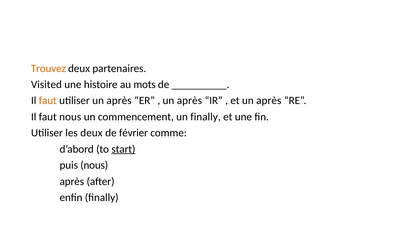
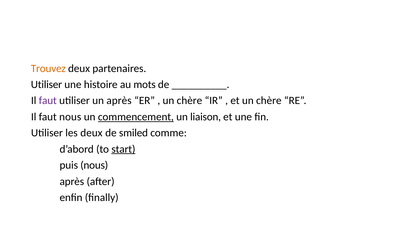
Visited: Visited -> Utiliser (46, 84)
faut colour: orange -> purple (48, 101)
après: après -> chère (189, 101)
et un après: après -> chère (269, 101)
commencement underline: none -> present (136, 117)
un finally: finally -> liaison (206, 117)
février: février -> smiled (134, 133)
